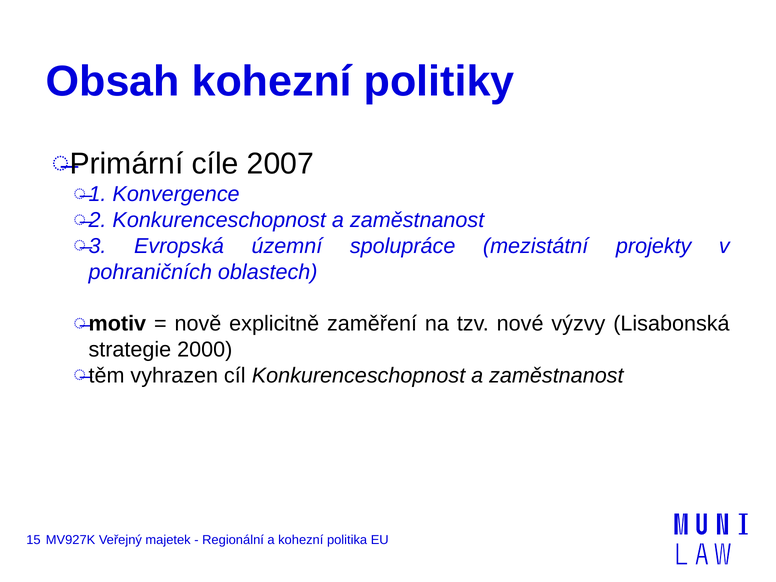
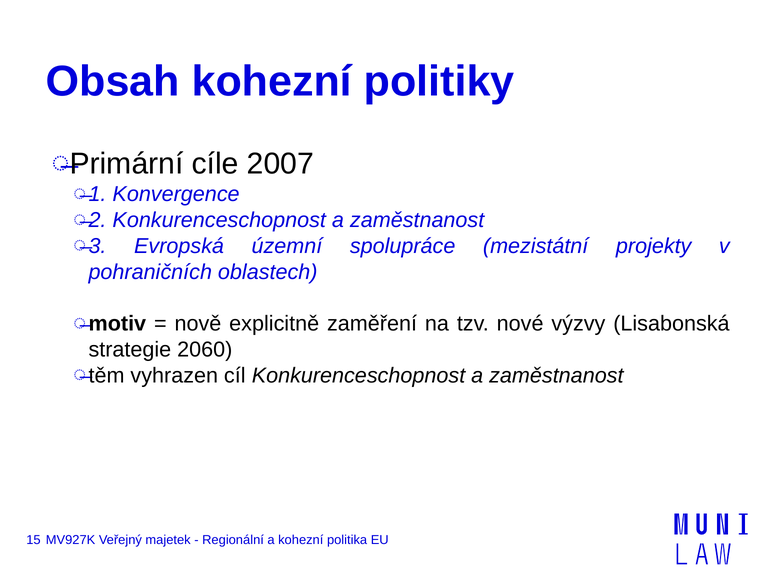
2000: 2000 -> 2060 (205, 349)
